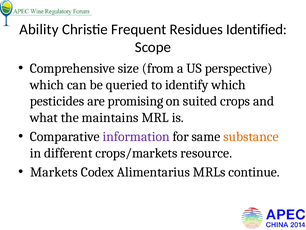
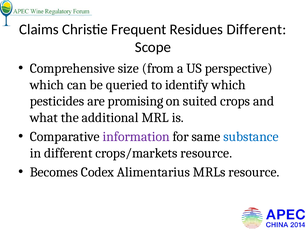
Ability: Ability -> Claims (39, 29)
Residues Identified: Identified -> Different (256, 29)
maintains: maintains -> additional (110, 117)
substance colour: orange -> blue (251, 136)
Markets: Markets -> Becomes (54, 172)
MRLs continue: continue -> resource (254, 172)
